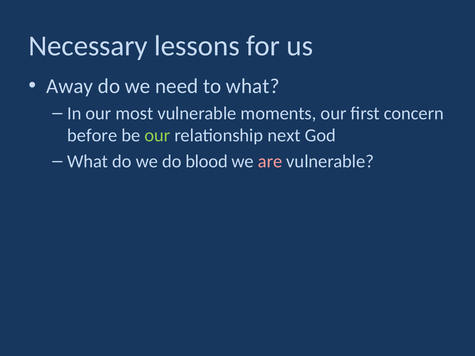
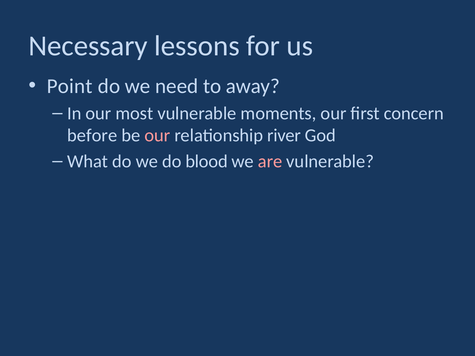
Away: Away -> Point (70, 86)
to what: what -> away (253, 86)
our colour: light green -> pink (157, 136)
next: next -> river (284, 136)
